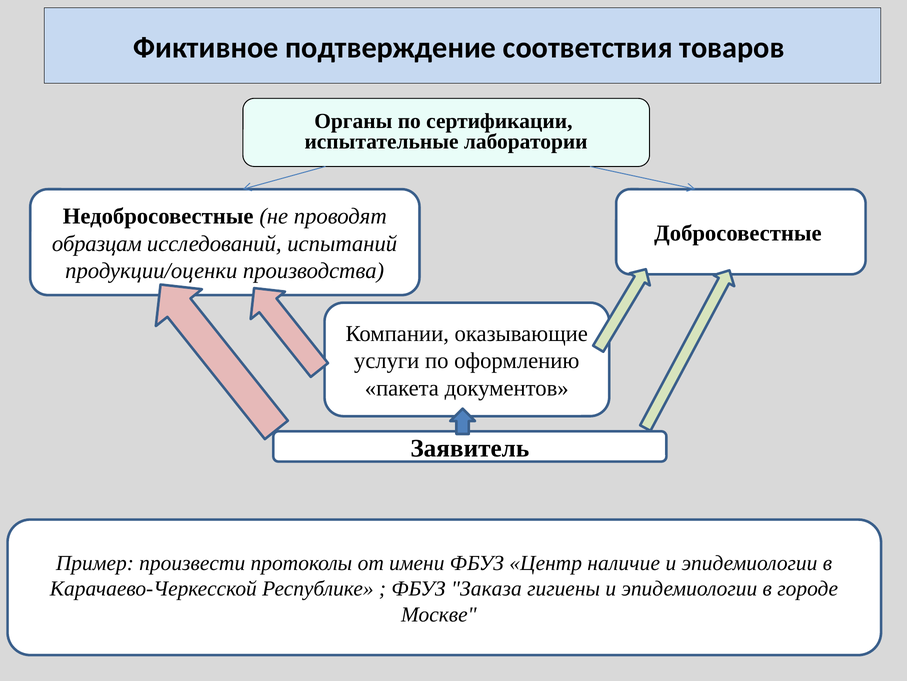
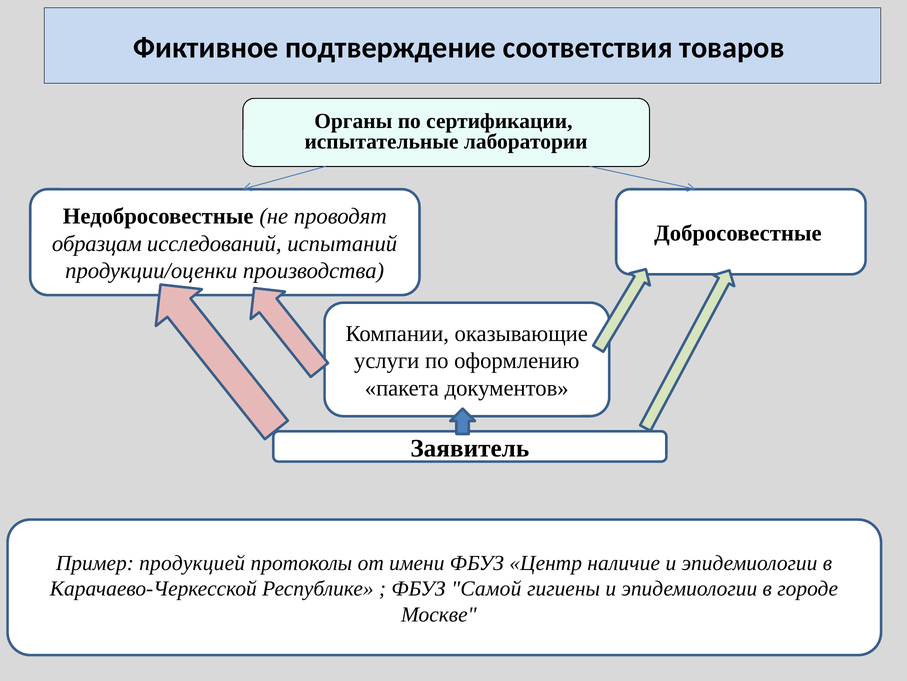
произвести: произвести -> продукцией (192, 562)
Заказа: Заказа -> Самой (486, 588)
